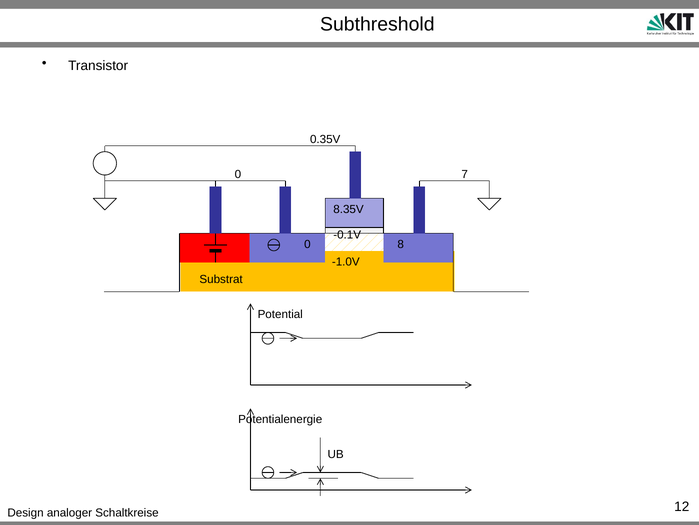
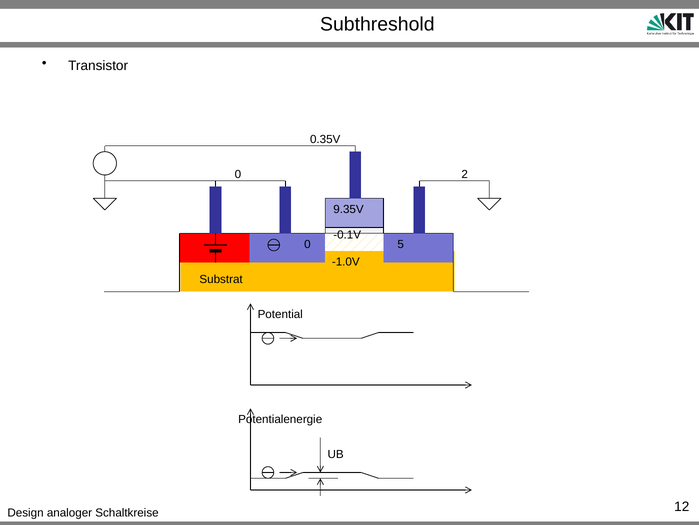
7: 7 -> 2 (465, 174)
8.35V: 8.35V -> 9.35V (349, 209)
8: 8 -> 5 (401, 244)
